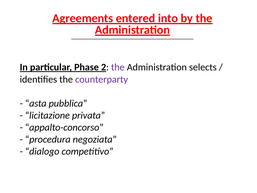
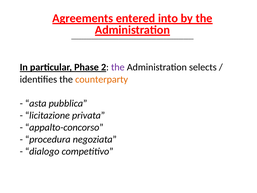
counterparty colour: purple -> orange (102, 79)
